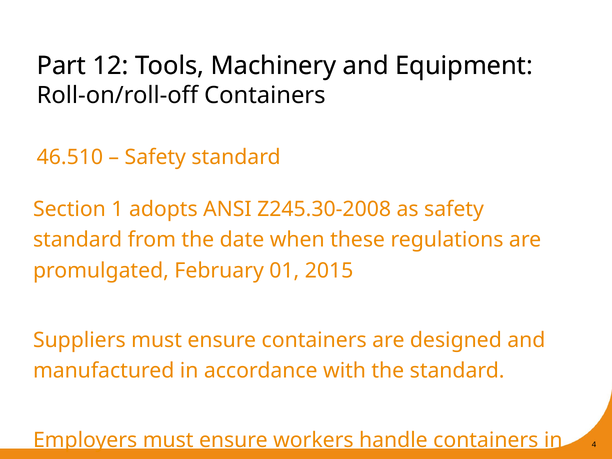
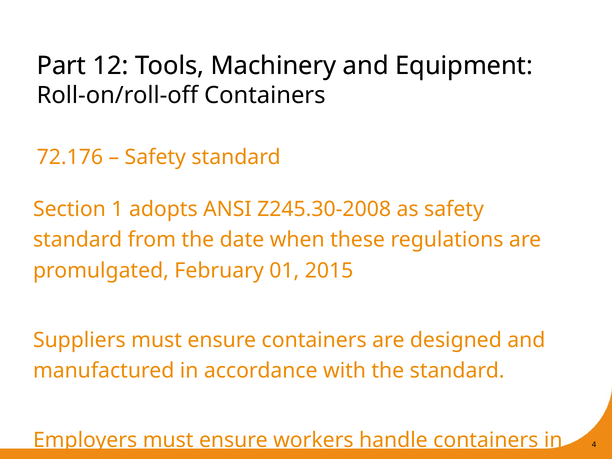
46.510: 46.510 -> 72.176 (70, 157)
